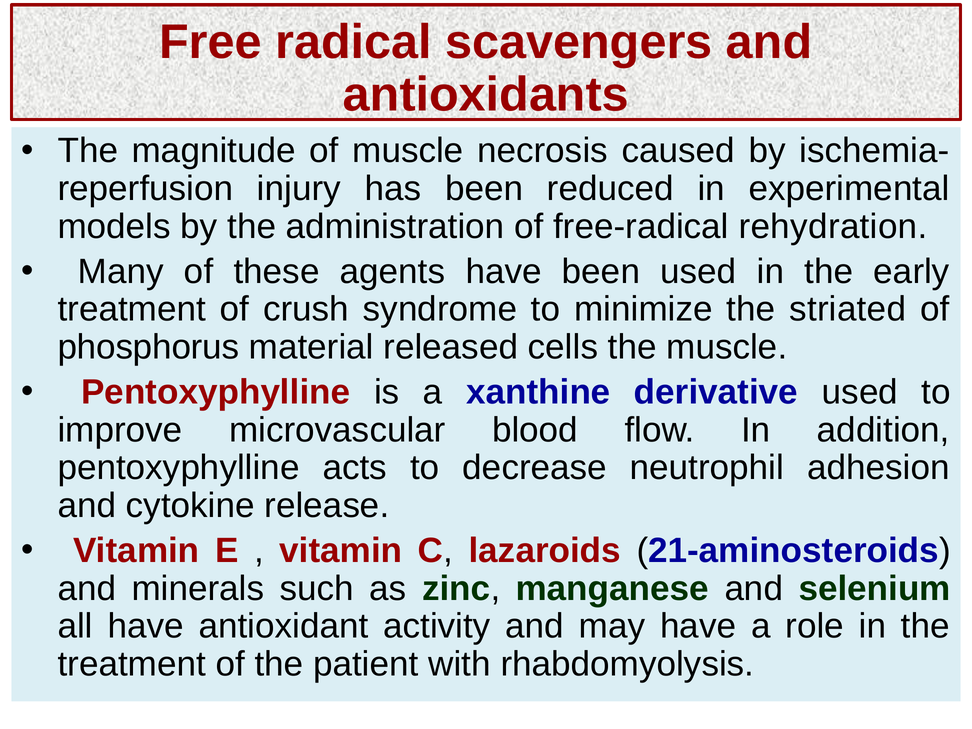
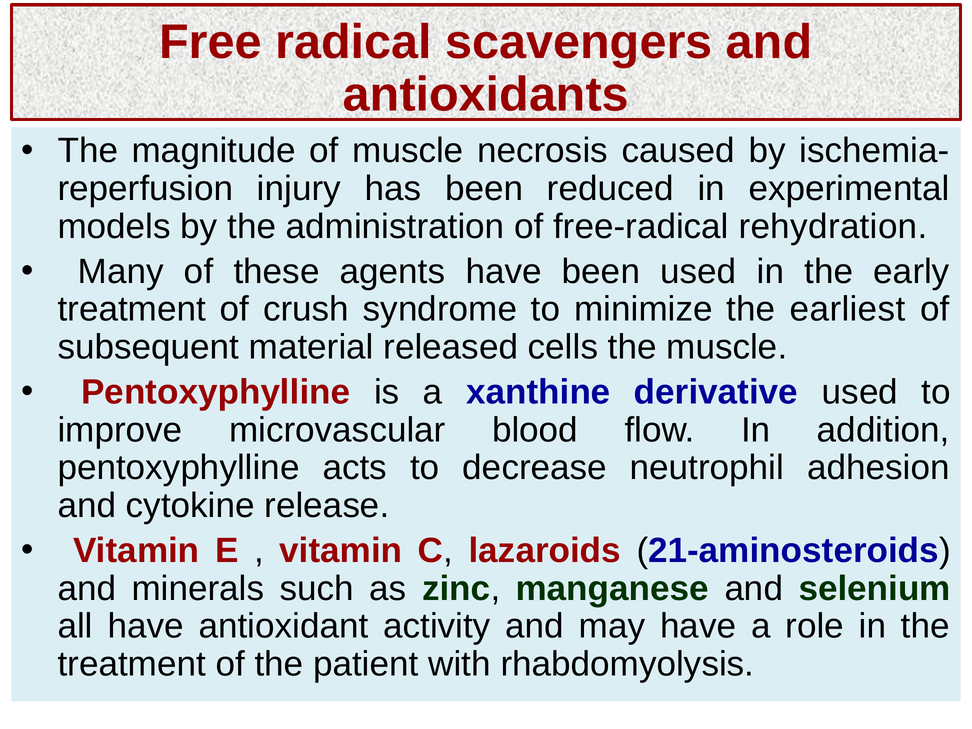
striated: striated -> earliest (848, 309)
phosphorus: phosphorus -> subsequent (148, 347)
